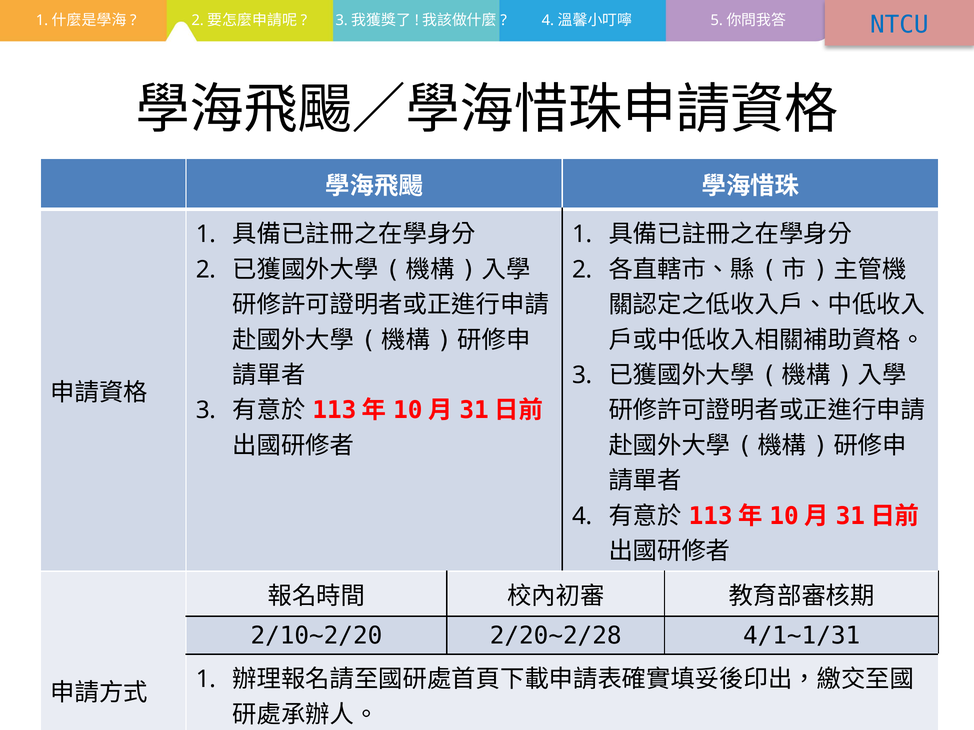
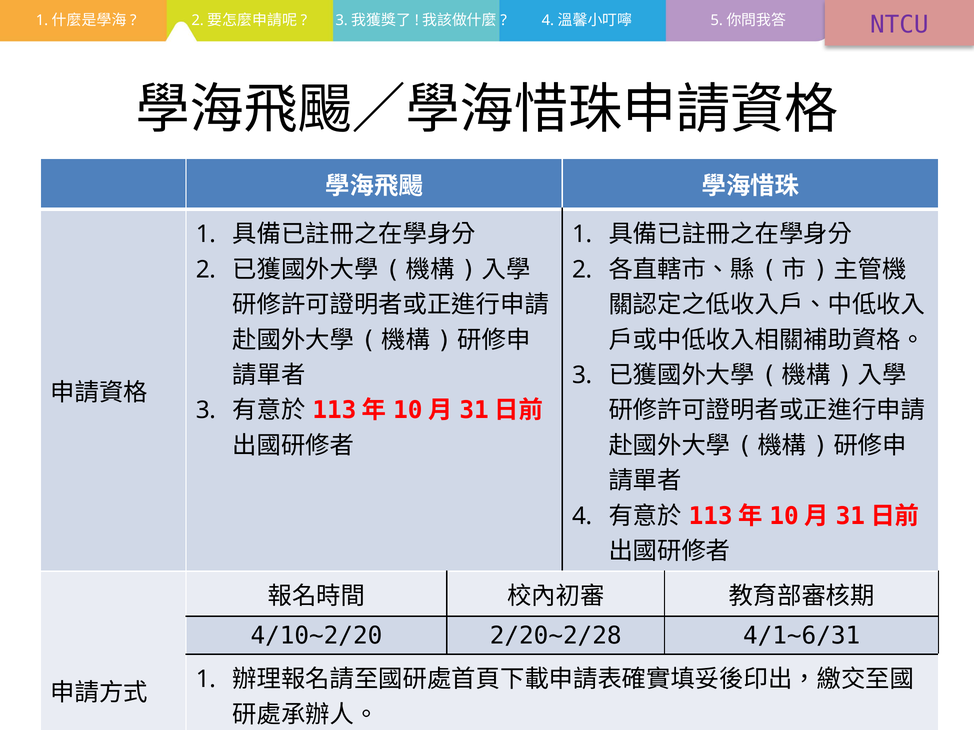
NTCU colour: blue -> purple (899, 25)
2/10~2/20: 2/10~2/20 -> 4/10~2/20 (316, 636)
4/1~1/31: 4/1~1/31 -> 4/1~6/31 (802, 636)
